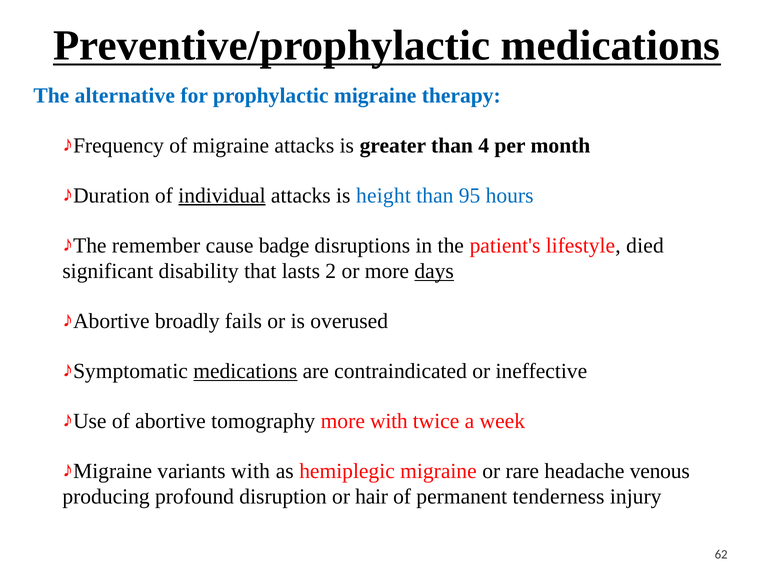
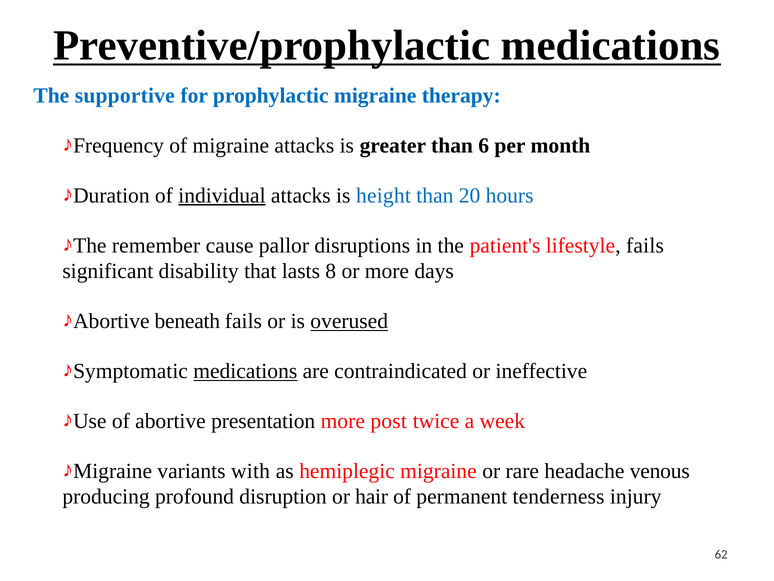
alternative: alternative -> supportive (125, 96)
4: 4 -> 6 (484, 146)
95: 95 -> 20 (470, 195)
badge: badge -> pallor (284, 245)
lifestyle died: died -> fails (645, 245)
2: 2 -> 8 (331, 271)
days underline: present -> none (434, 271)
broadly: broadly -> beneath (187, 321)
overused underline: none -> present (349, 321)
tomography: tomography -> presentation (263, 421)
more with: with -> post (389, 421)
